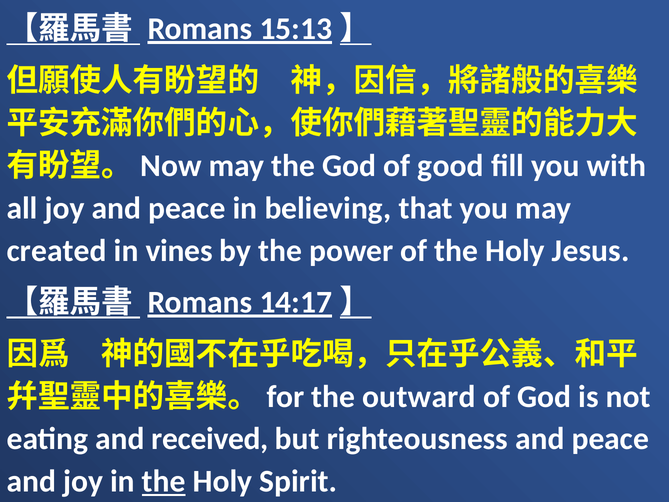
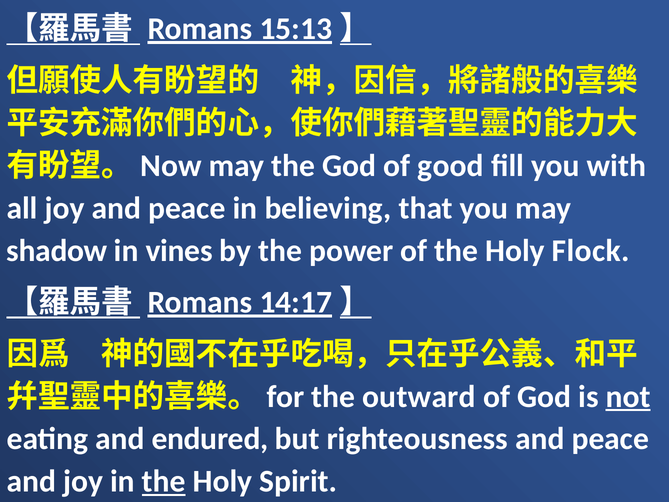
created: created -> shadow (57, 250)
Jesus: Jesus -> Flock (591, 250)
not underline: none -> present (628, 396)
received: received -> endured (210, 439)
